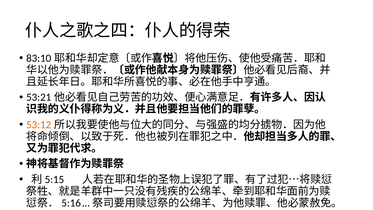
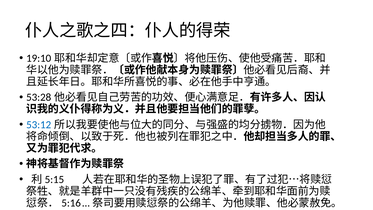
83:10: 83:10 -> 19:10 (39, 58)
53:21: 53:21 -> 53:28 (39, 97)
53:12 colour: orange -> blue (39, 125)
